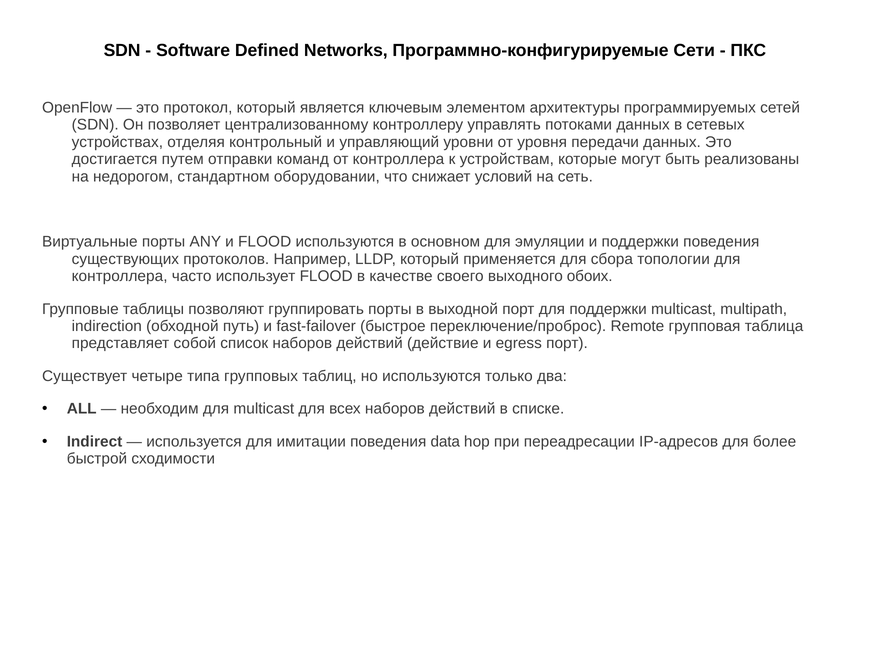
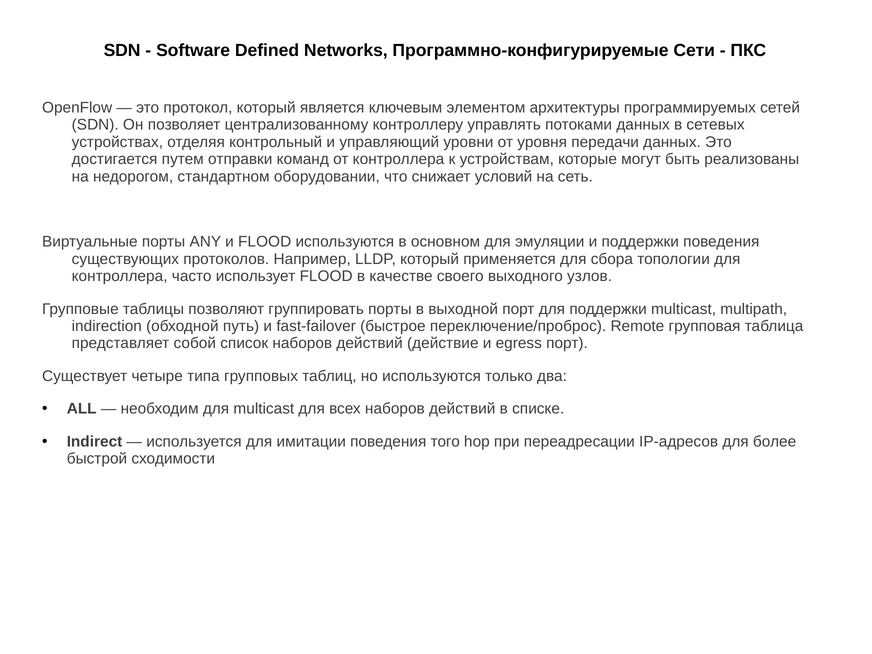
обоих: обоих -> узлов (590, 276)
data: data -> того (445, 441)
